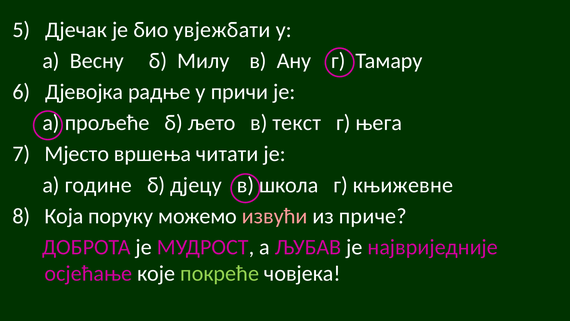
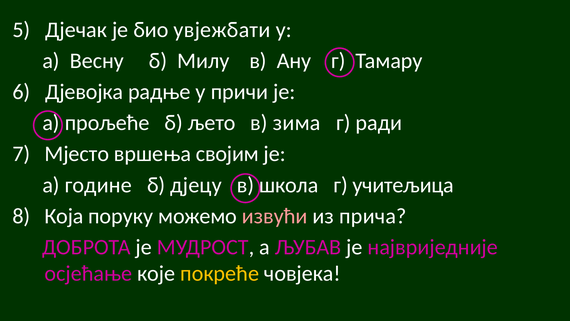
текст: текст -> зима (297, 123)
њега: њега -> ради (379, 123)
читати: читати -> својим (227, 154)
књижевне: књижевне -> учитељица (403, 185)
приче: приче -> прича (373, 216)
покреће colour: light green -> yellow (220, 273)
